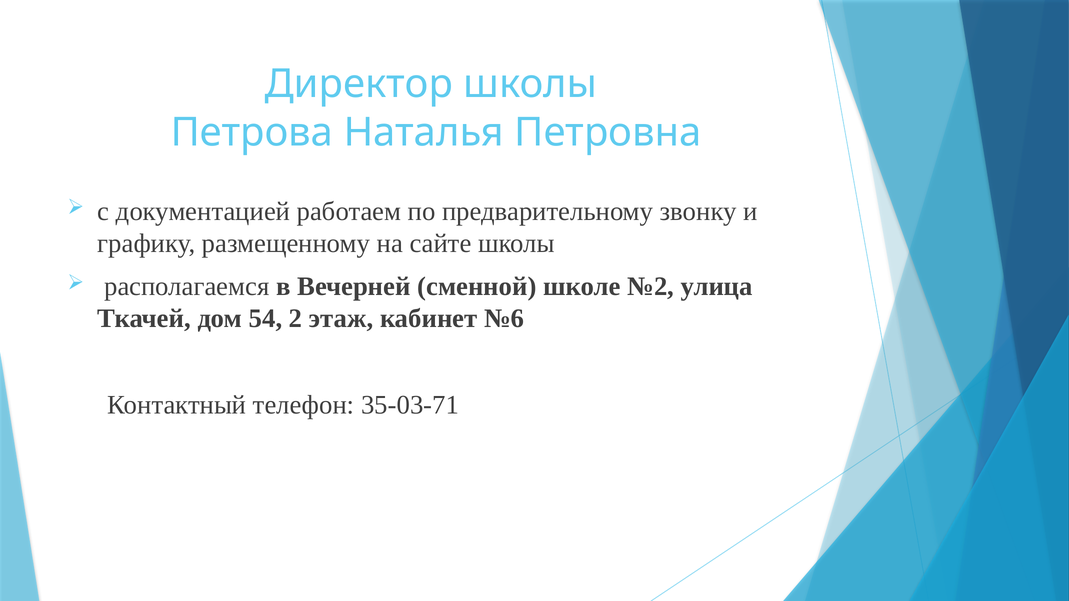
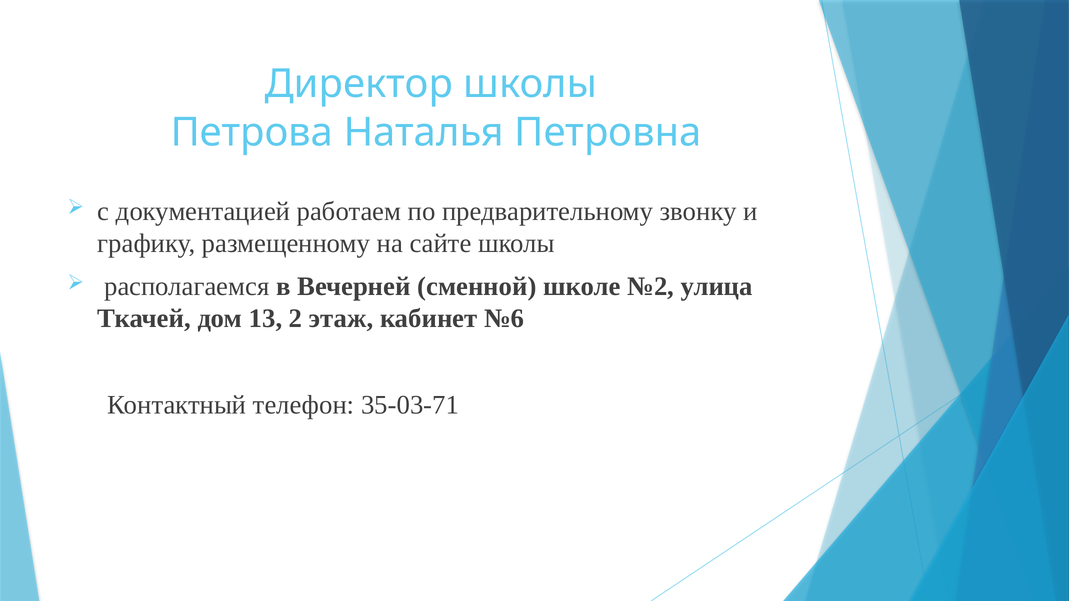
54: 54 -> 13 (265, 319)
